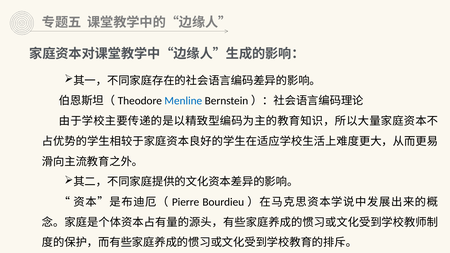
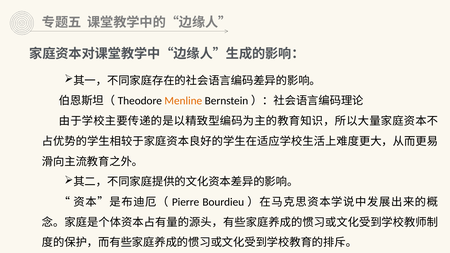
Menline colour: blue -> orange (183, 101)
